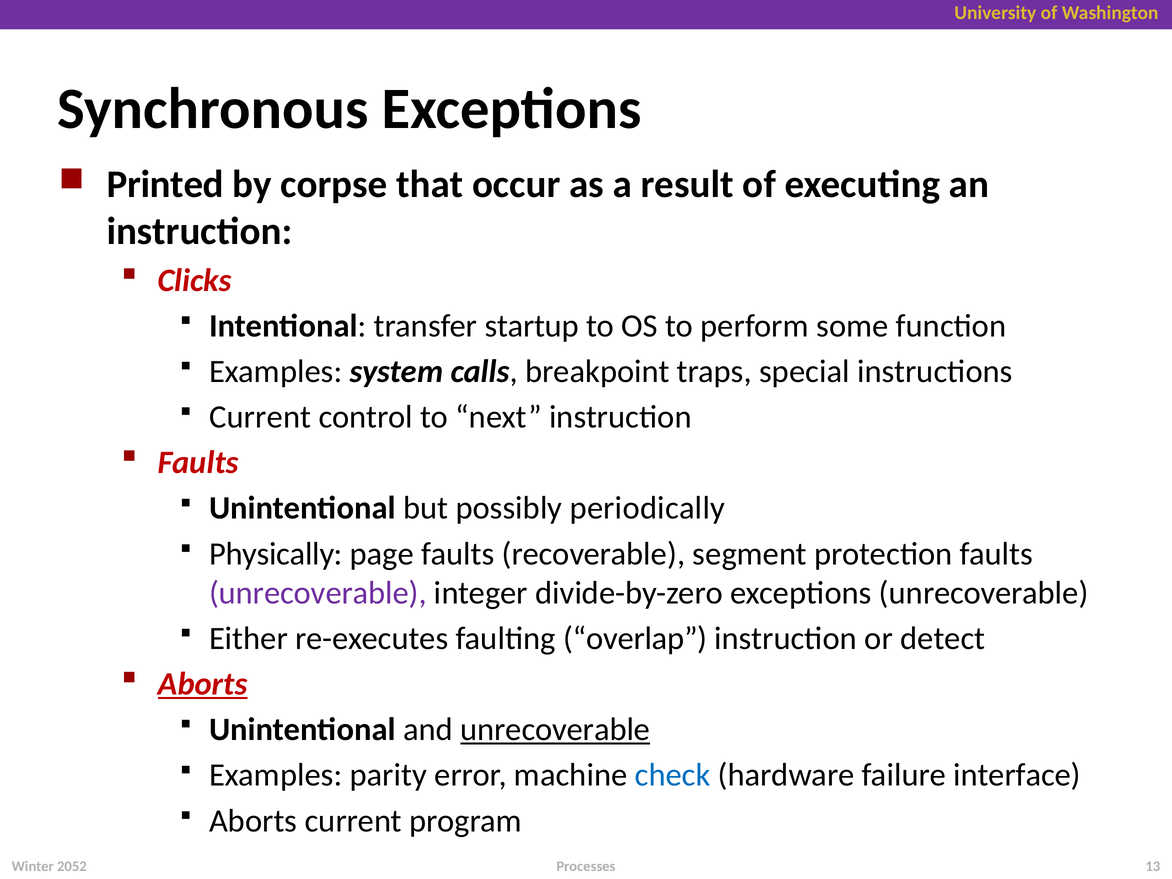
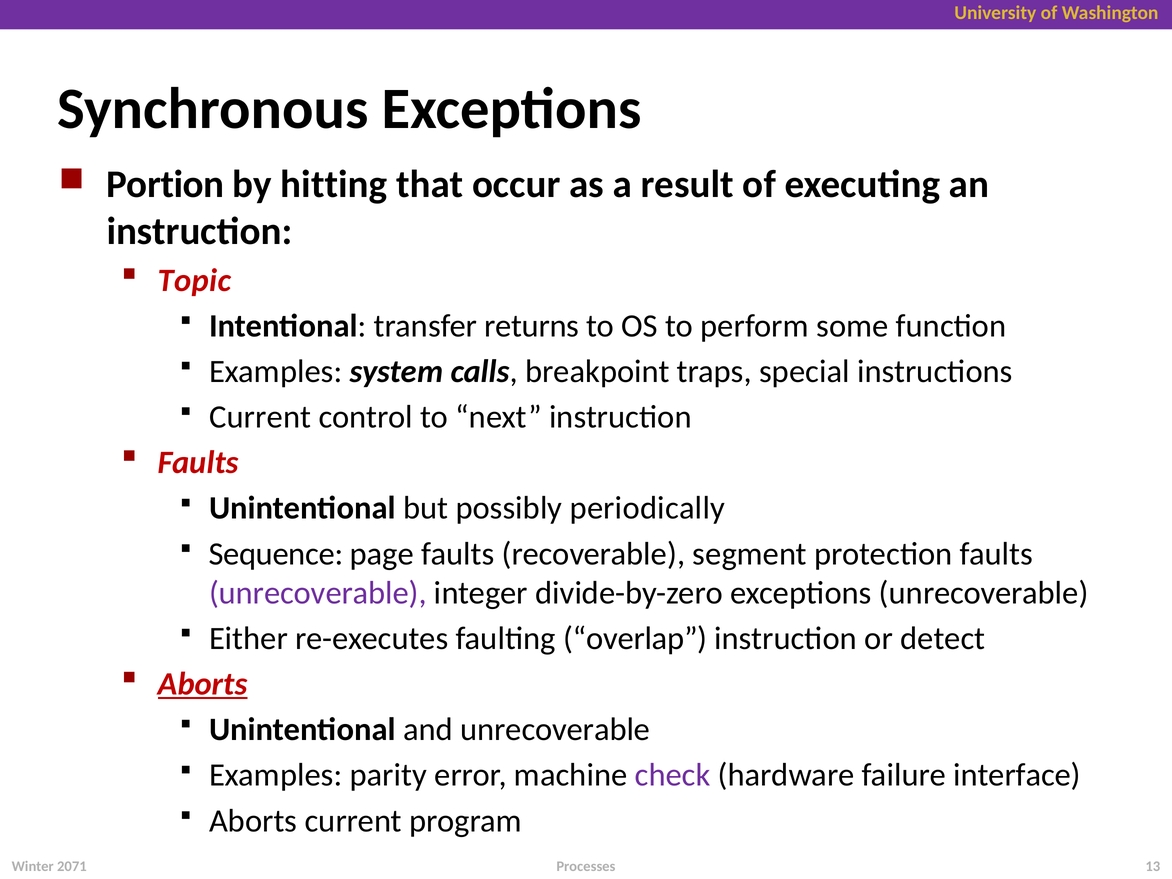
Printed: Printed -> Portion (165, 184)
corpse: corpse -> hitting (334, 184)
Clicks: Clicks -> Topic (194, 280)
startup: startup -> returns (532, 326)
Physically: Physically -> Sequence (276, 554)
unrecoverable underline: present -> none (555, 730)
check colour: blue -> purple (673, 775)
2052: 2052 -> 2071 (72, 866)
